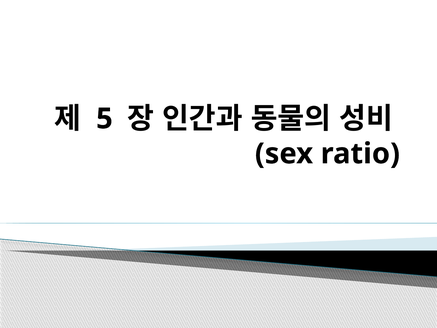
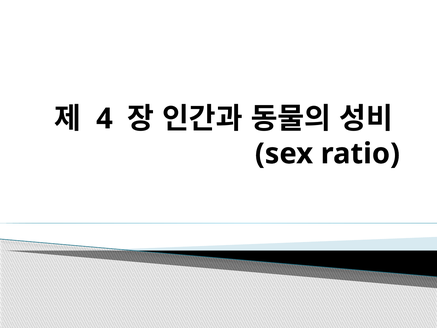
5: 5 -> 4 (104, 119)
